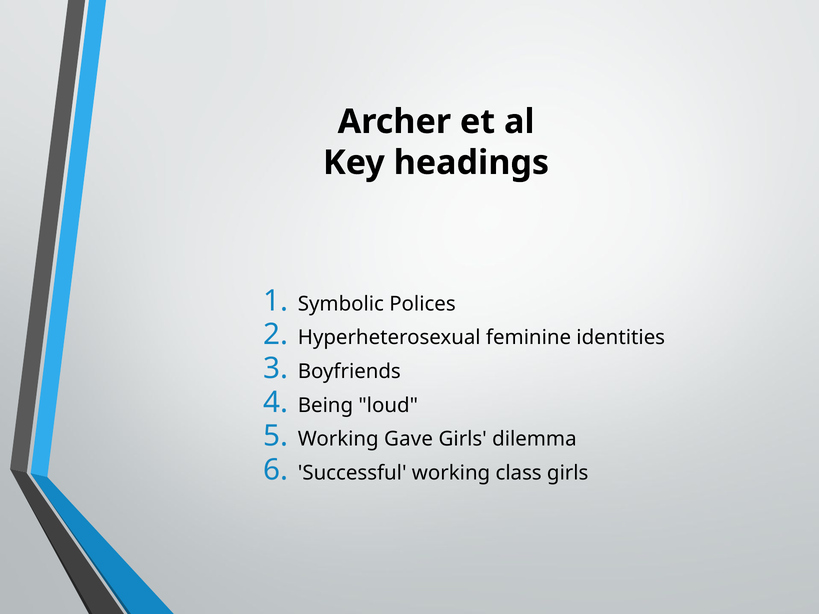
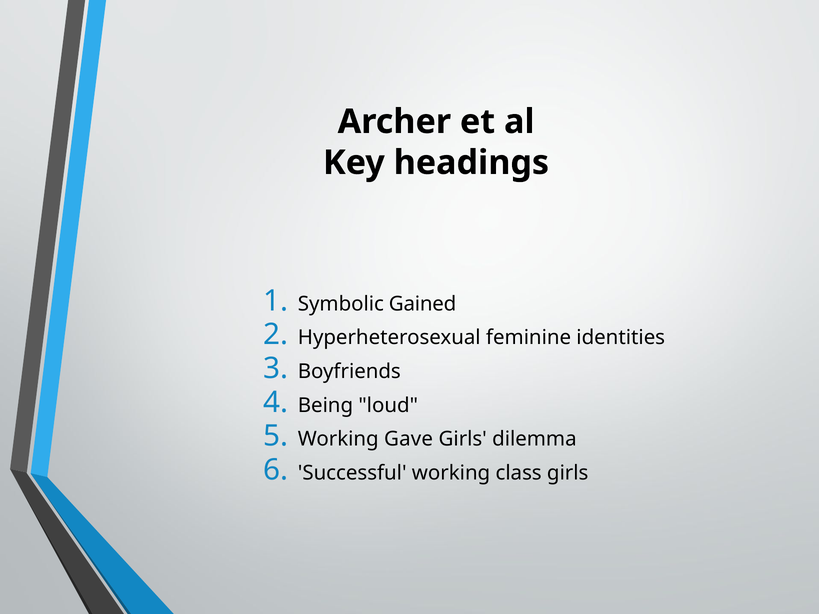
Polices: Polices -> Gained (423, 304)
